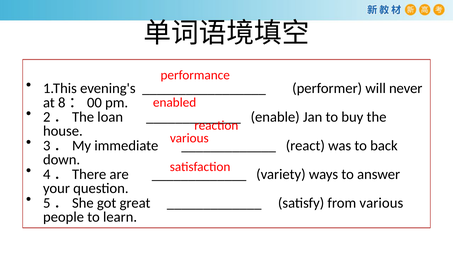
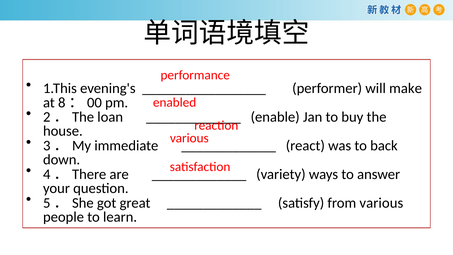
never: never -> make (406, 88)
